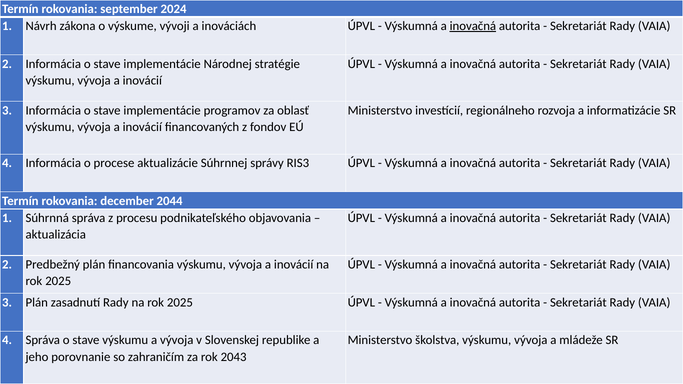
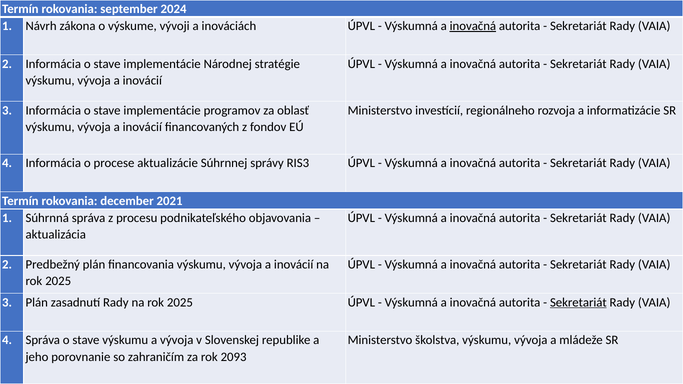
2044: 2044 -> 2021 (170, 201)
Sekretariát underline: none -> present (578, 302)
2043: 2043 -> 2093 (234, 357)
